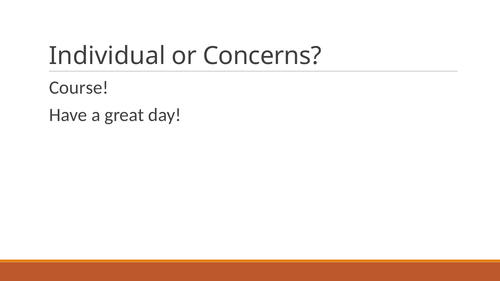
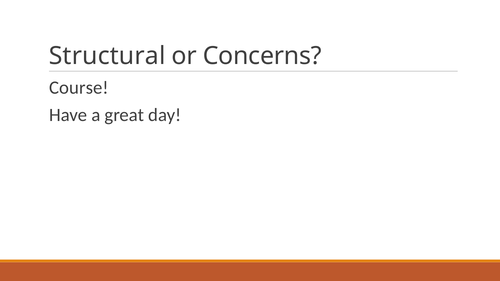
Individual: Individual -> Structural (107, 56)
